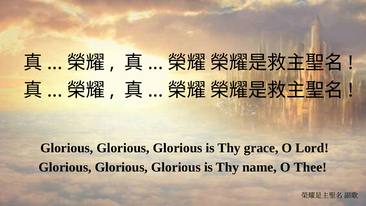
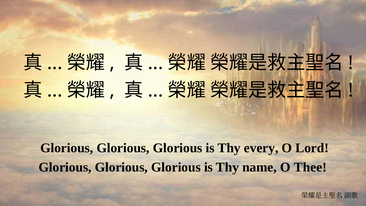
grace: grace -> every (261, 148)
